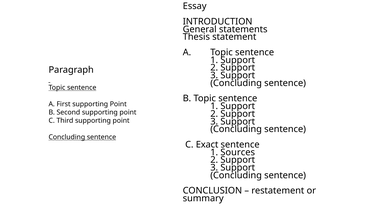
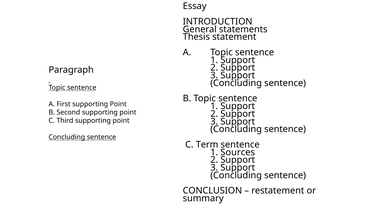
Exact: Exact -> Term (207, 145)
